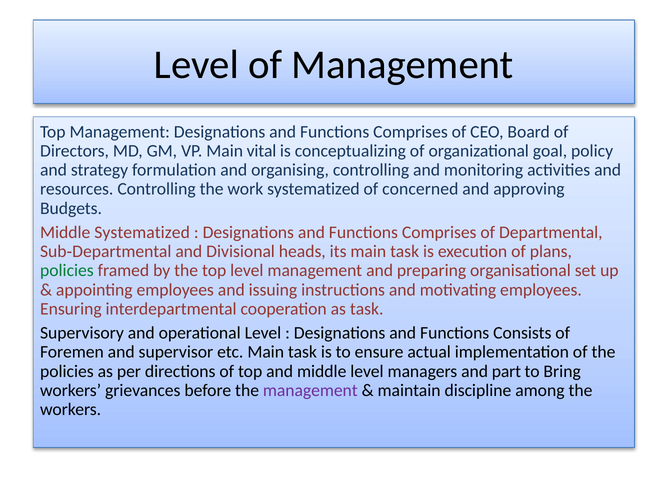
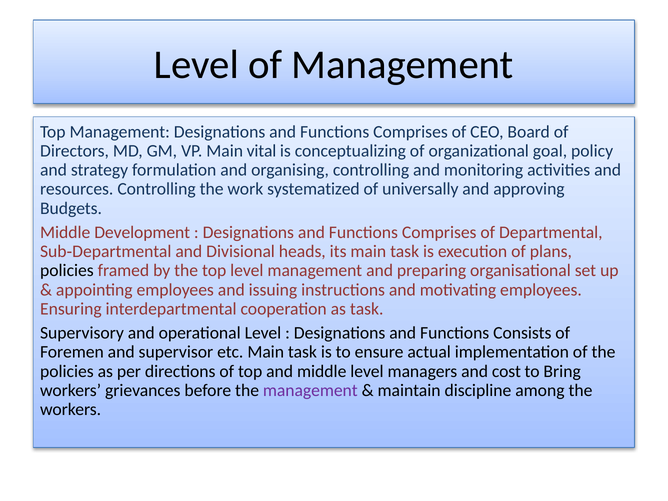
concerned: concerned -> universally (420, 189)
Middle Systematized: Systematized -> Development (142, 233)
policies colour: green -> black (67, 271)
part: part -> cost (506, 371)
